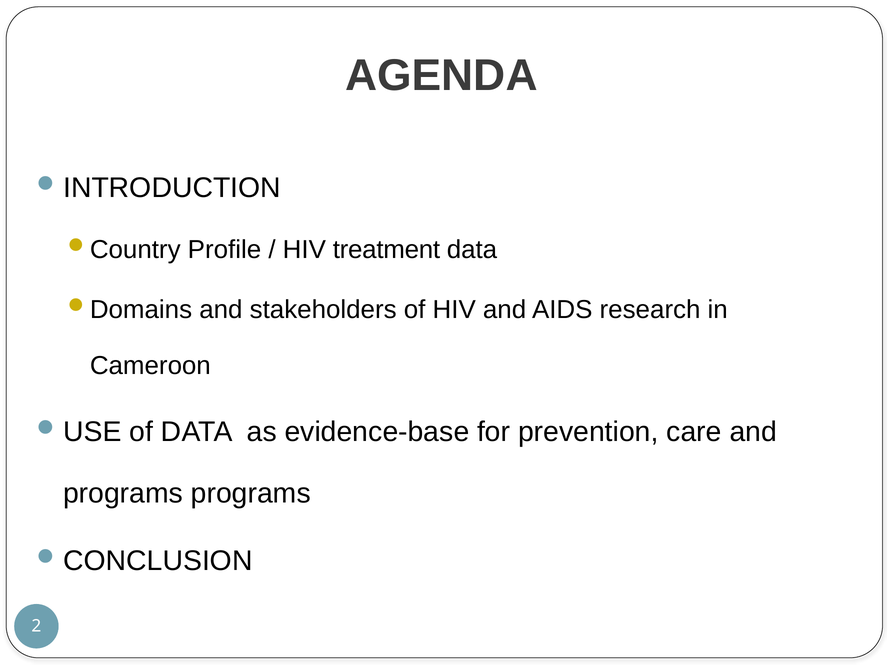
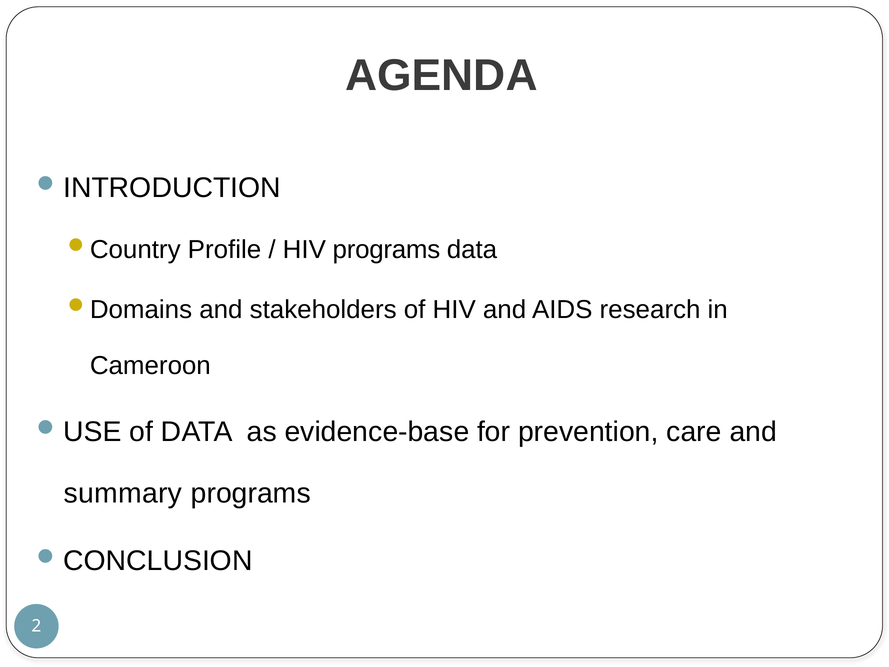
HIV treatment: treatment -> programs (386, 249)
programs: programs -> summary (123, 493)
